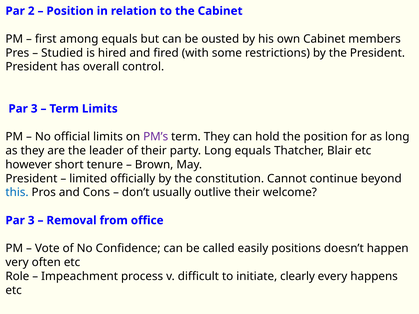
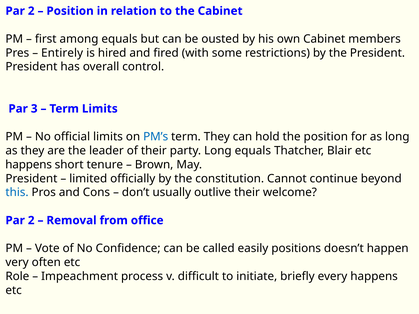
Studied: Studied -> Entirely (62, 53)
PM’s colour: purple -> blue (156, 137)
however: however -> happens (29, 165)
3: 3 -> 2 (31, 221)
clearly: clearly -> briefly (297, 276)
